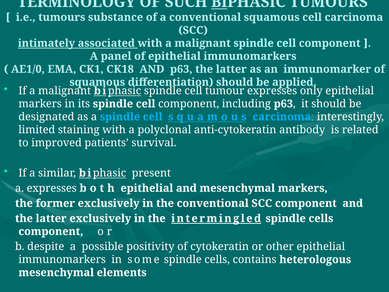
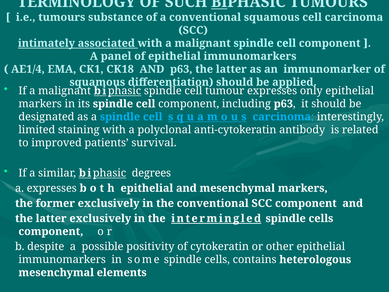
AE1/0: AE1/0 -> AE1/4 (28, 69)
present: present -> degrees (151, 173)
